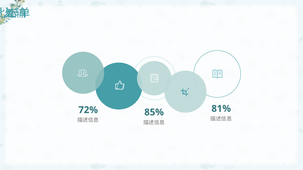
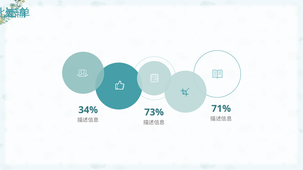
81%: 81% -> 71% (221, 109)
72%: 72% -> 34% (88, 110)
85%: 85% -> 73% (154, 113)
